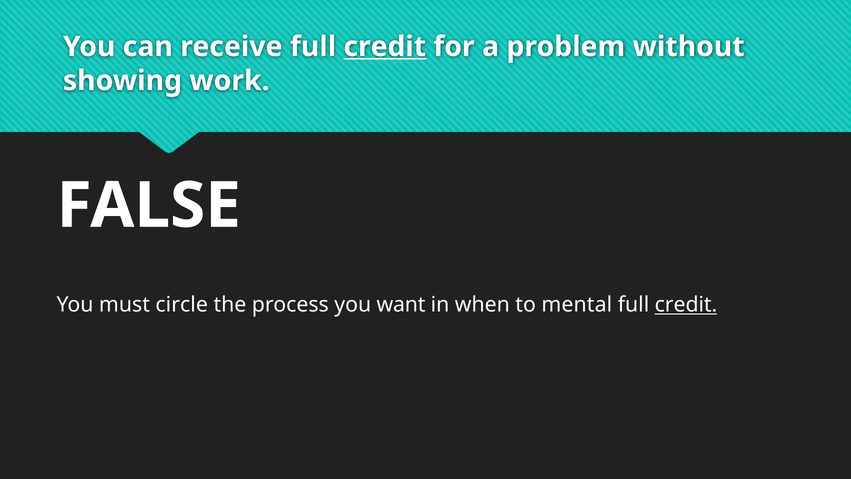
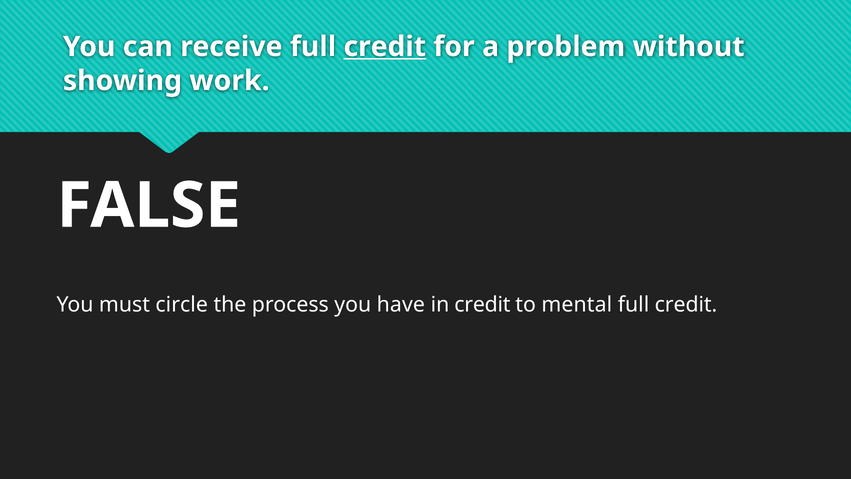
want: want -> have (401, 305)
in when: when -> credit (482, 305)
credit underline: present -> none (686, 305)
